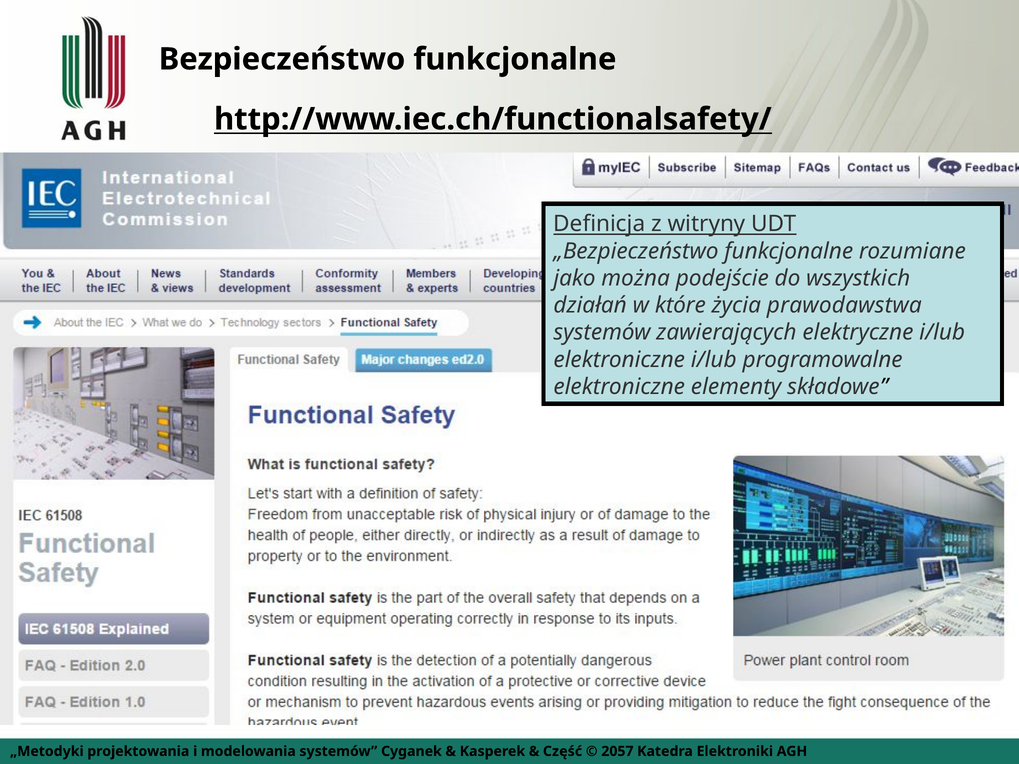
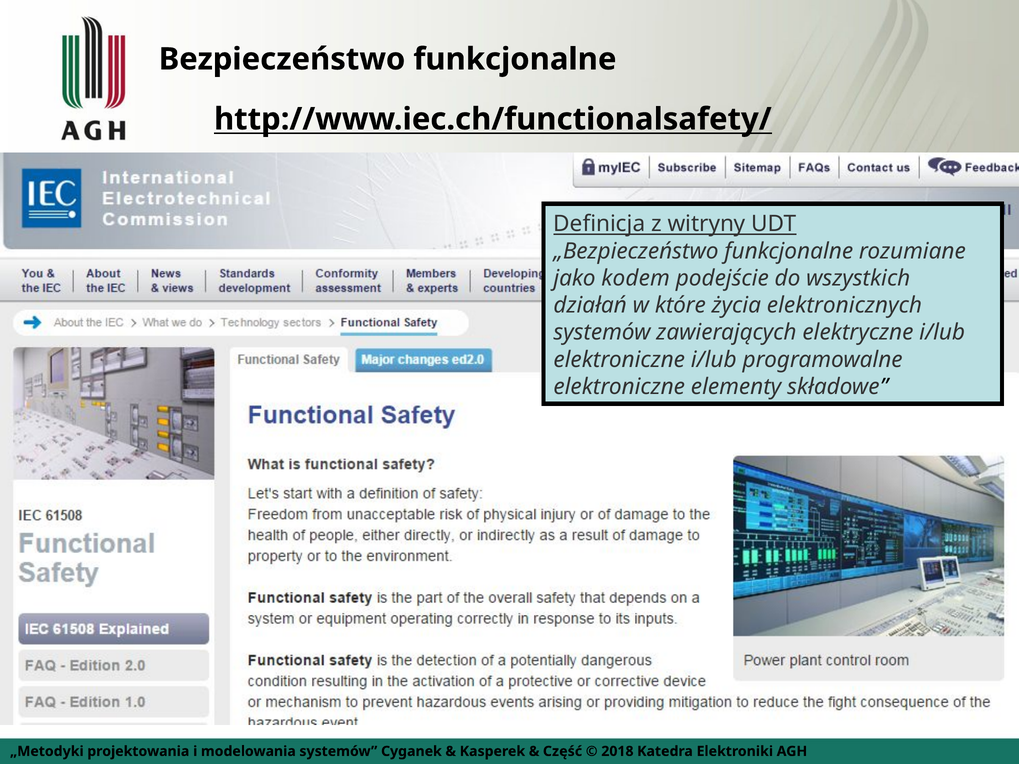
można: można -> kodem (636, 278)
prawodawstwa: prawodawstwa -> elektronicznych (844, 305)
2057: 2057 -> 2018 (617, 752)
